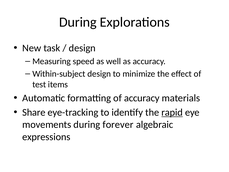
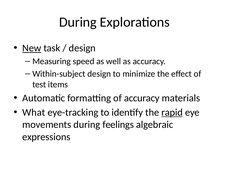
New underline: none -> present (32, 48)
Share: Share -> What (34, 112)
forever: forever -> feelings (118, 124)
